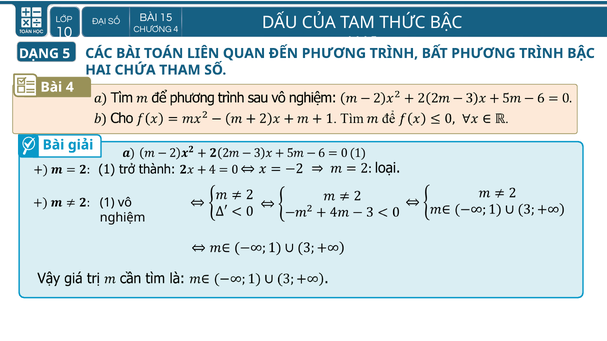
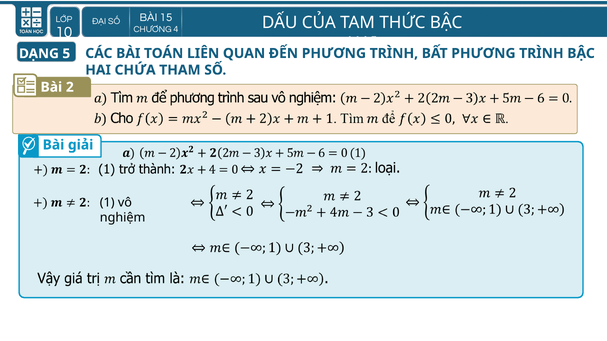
Bài 4: 4 -> 2 (70, 87)
